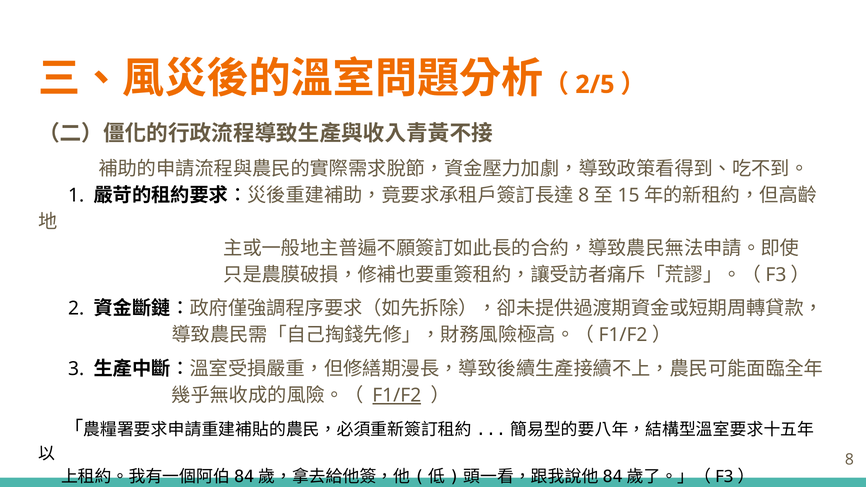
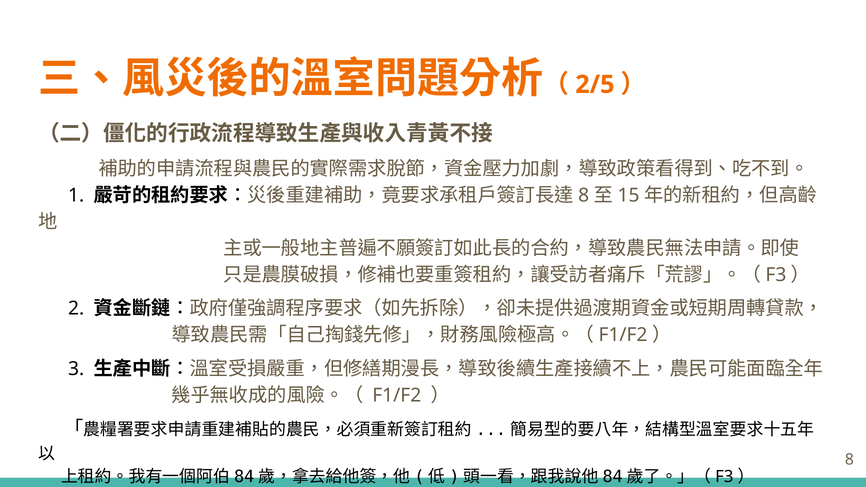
F1/F2 underline: present -> none (397, 396)
